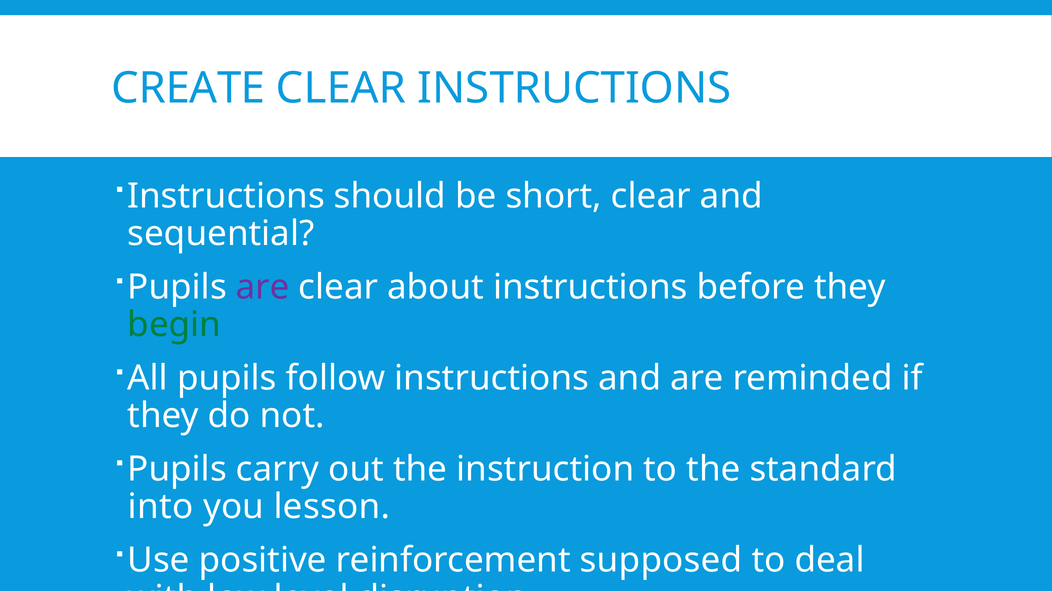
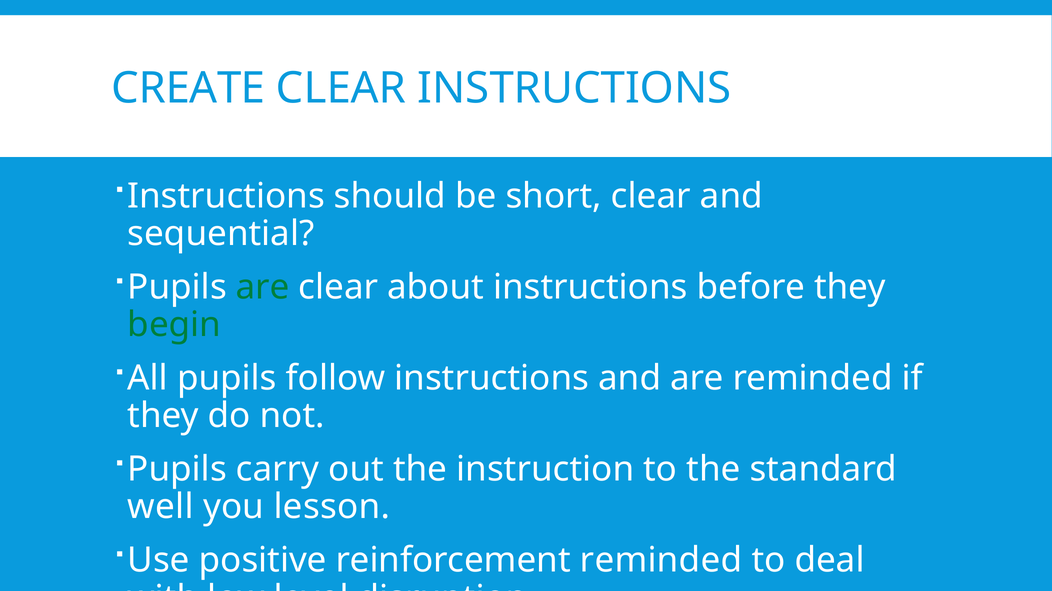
are colour: purple -> green (263, 287)
into: into -> well (161, 508)
reinforcement supposed: supposed -> reminded (661, 561)
